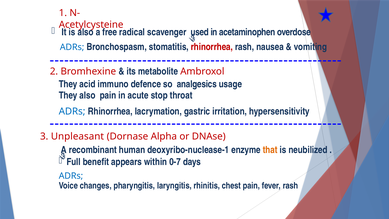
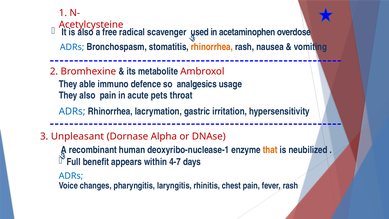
rhinorrhea colour: red -> orange (212, 47)
acid: acid -> able (87, 84)
stop: stop -> pets (159, 95)
0-7: 0-7 -> 4-7 (175, 162)
